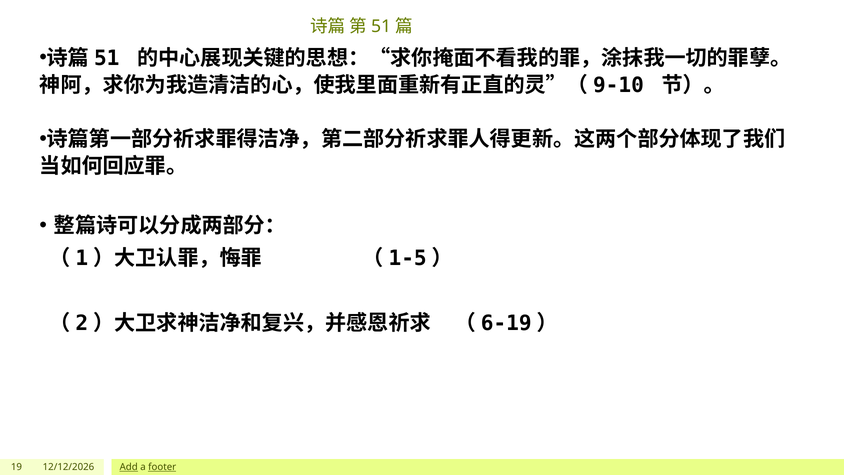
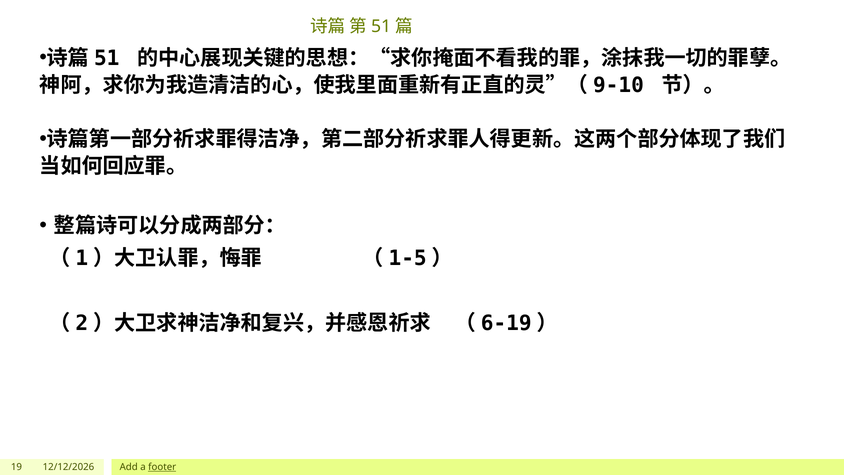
Add underline: present -> none (129, 467)
